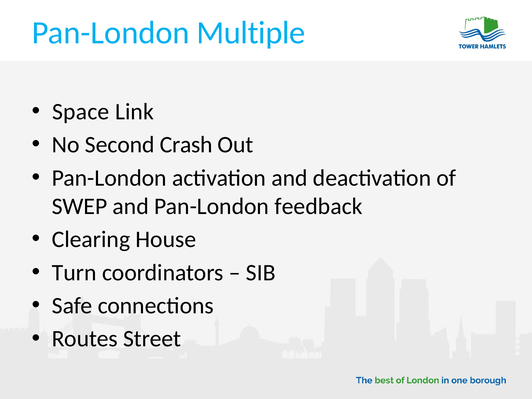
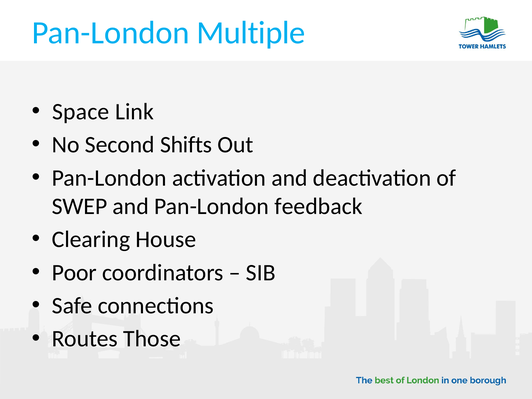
Crash: Crash -> Shifts (186, 145)
Turn: Turn -> Poor (74, 273)
Street: Street -> Those (152, 339)
